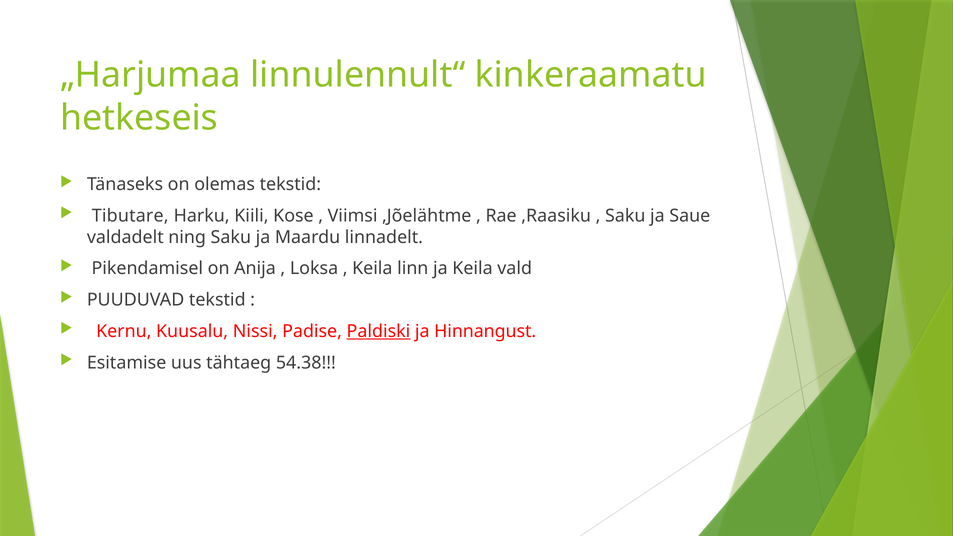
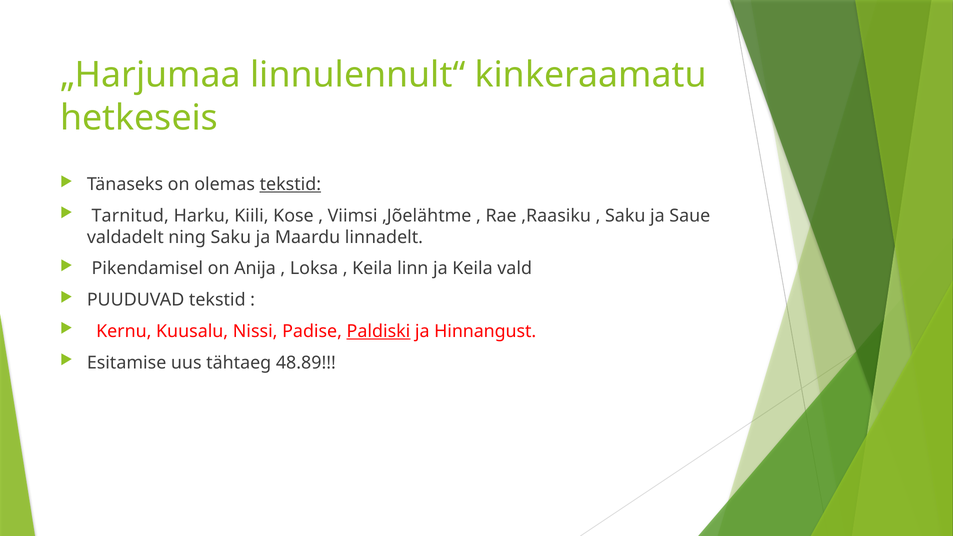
tekstid underline: none -> present (290, 184)
Tibutare: Tibutare -> Tarnitud (130, 216)
54.38: 54.38 -> 48.89 (306, 363)
